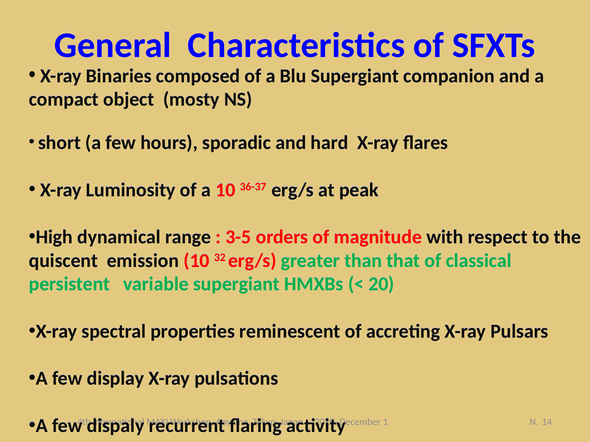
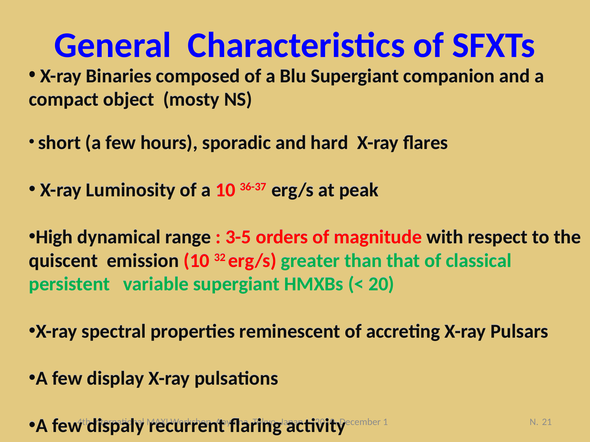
14: 14 -> 21 (547, 422)
